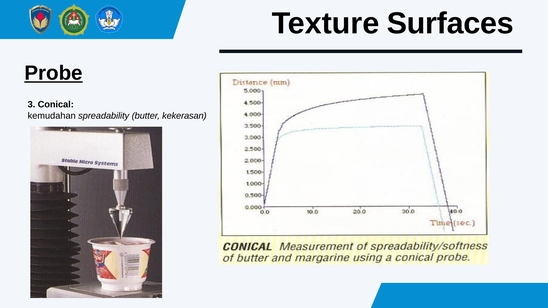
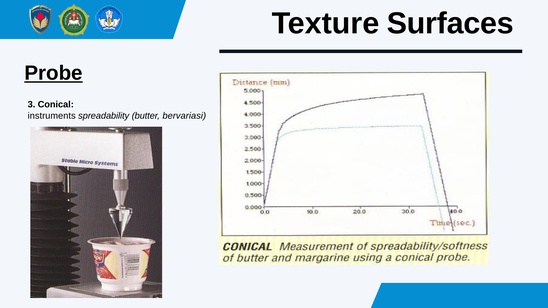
kemudahan: kemudahan -> instruments (52, 116)
kekerasan: kekerasan -> bervariasi (184, 116)
